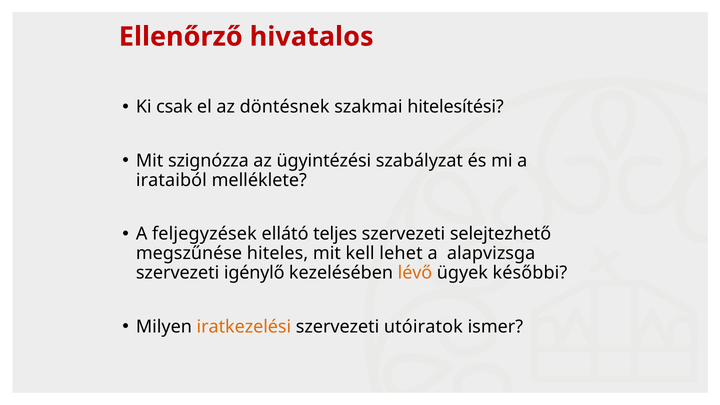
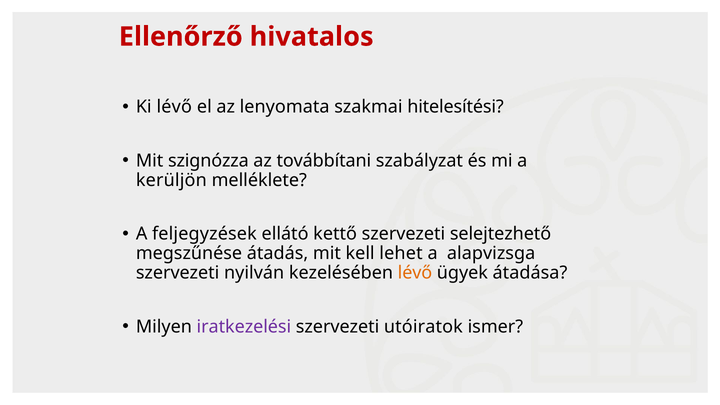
Ki csak: csak -> lévő (174, 107)
döntésnek: döntésnek -> lenyomata (285, 107)
ügyintézési: ügyintézési -> továbbítani (324, 161)
irataiból: irataiból -> kerüljön (171, 180)
teljes: teljes -> kettő (335, 234)
hiteles: hiteles -> átadás (278, 253)
igénylő: igénylő -> nyilván (254, 273)
későbbi: későbbi -> átadása (530, 273)
iratkezelési colour: orange -> purple (244, 327)
